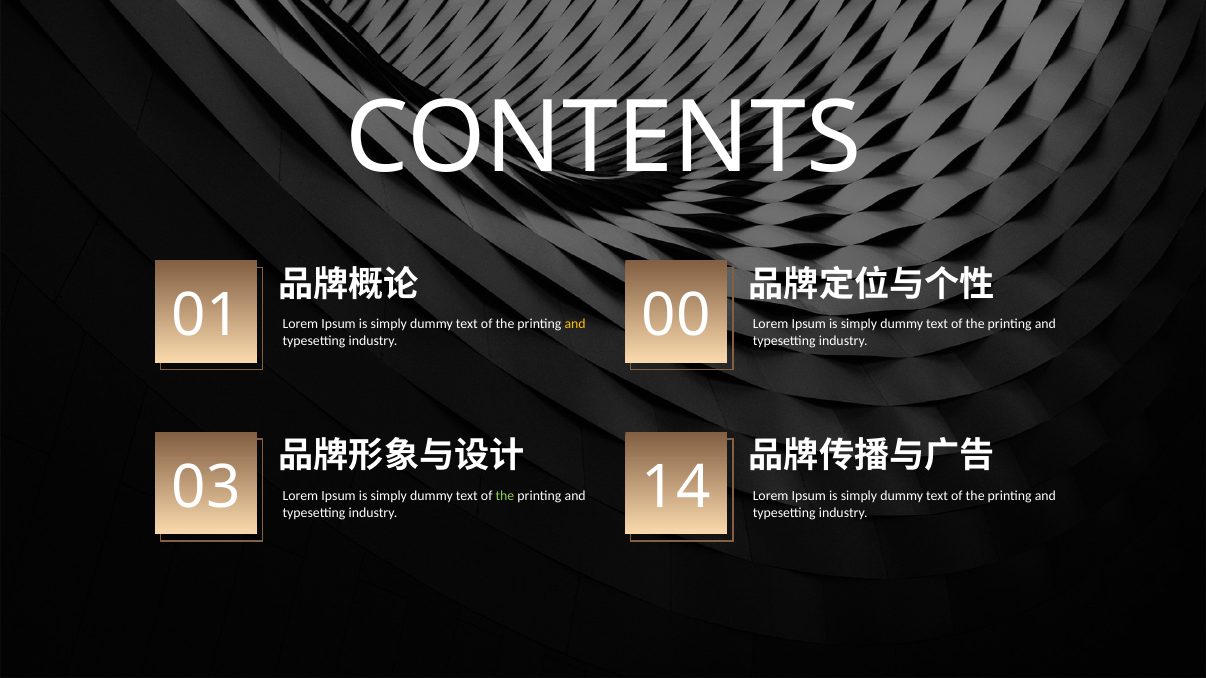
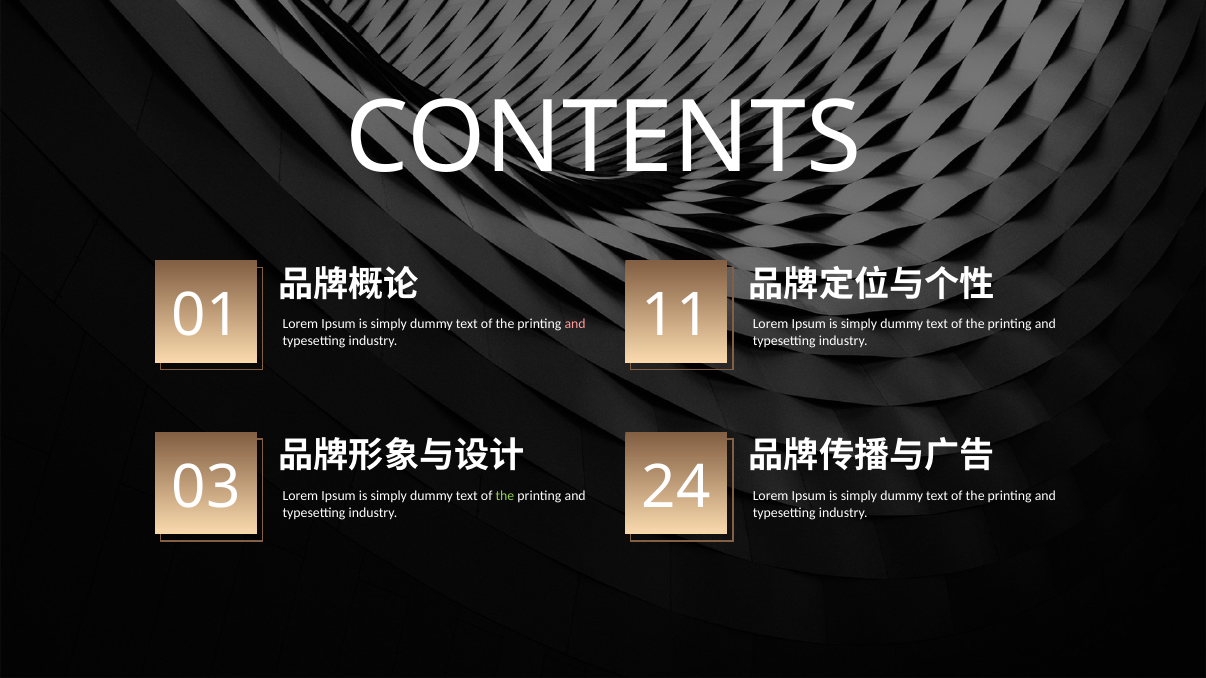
and colour: yellow -> pink (575, 324)
00: 00 -> 11 (676, 316)
14: 14 -> 24 (676, 488)
